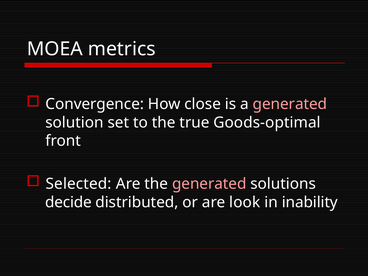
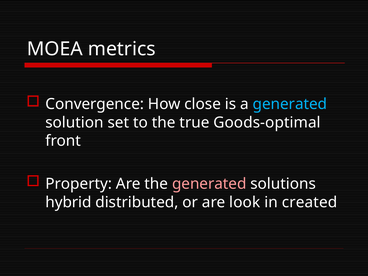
generated colour: pink -> light blue (290, 104)
Selected: Selected -> Property (79, 184)
decide: decide -> hybrid (68, 202)
inability: inability -> created (310, 202)
